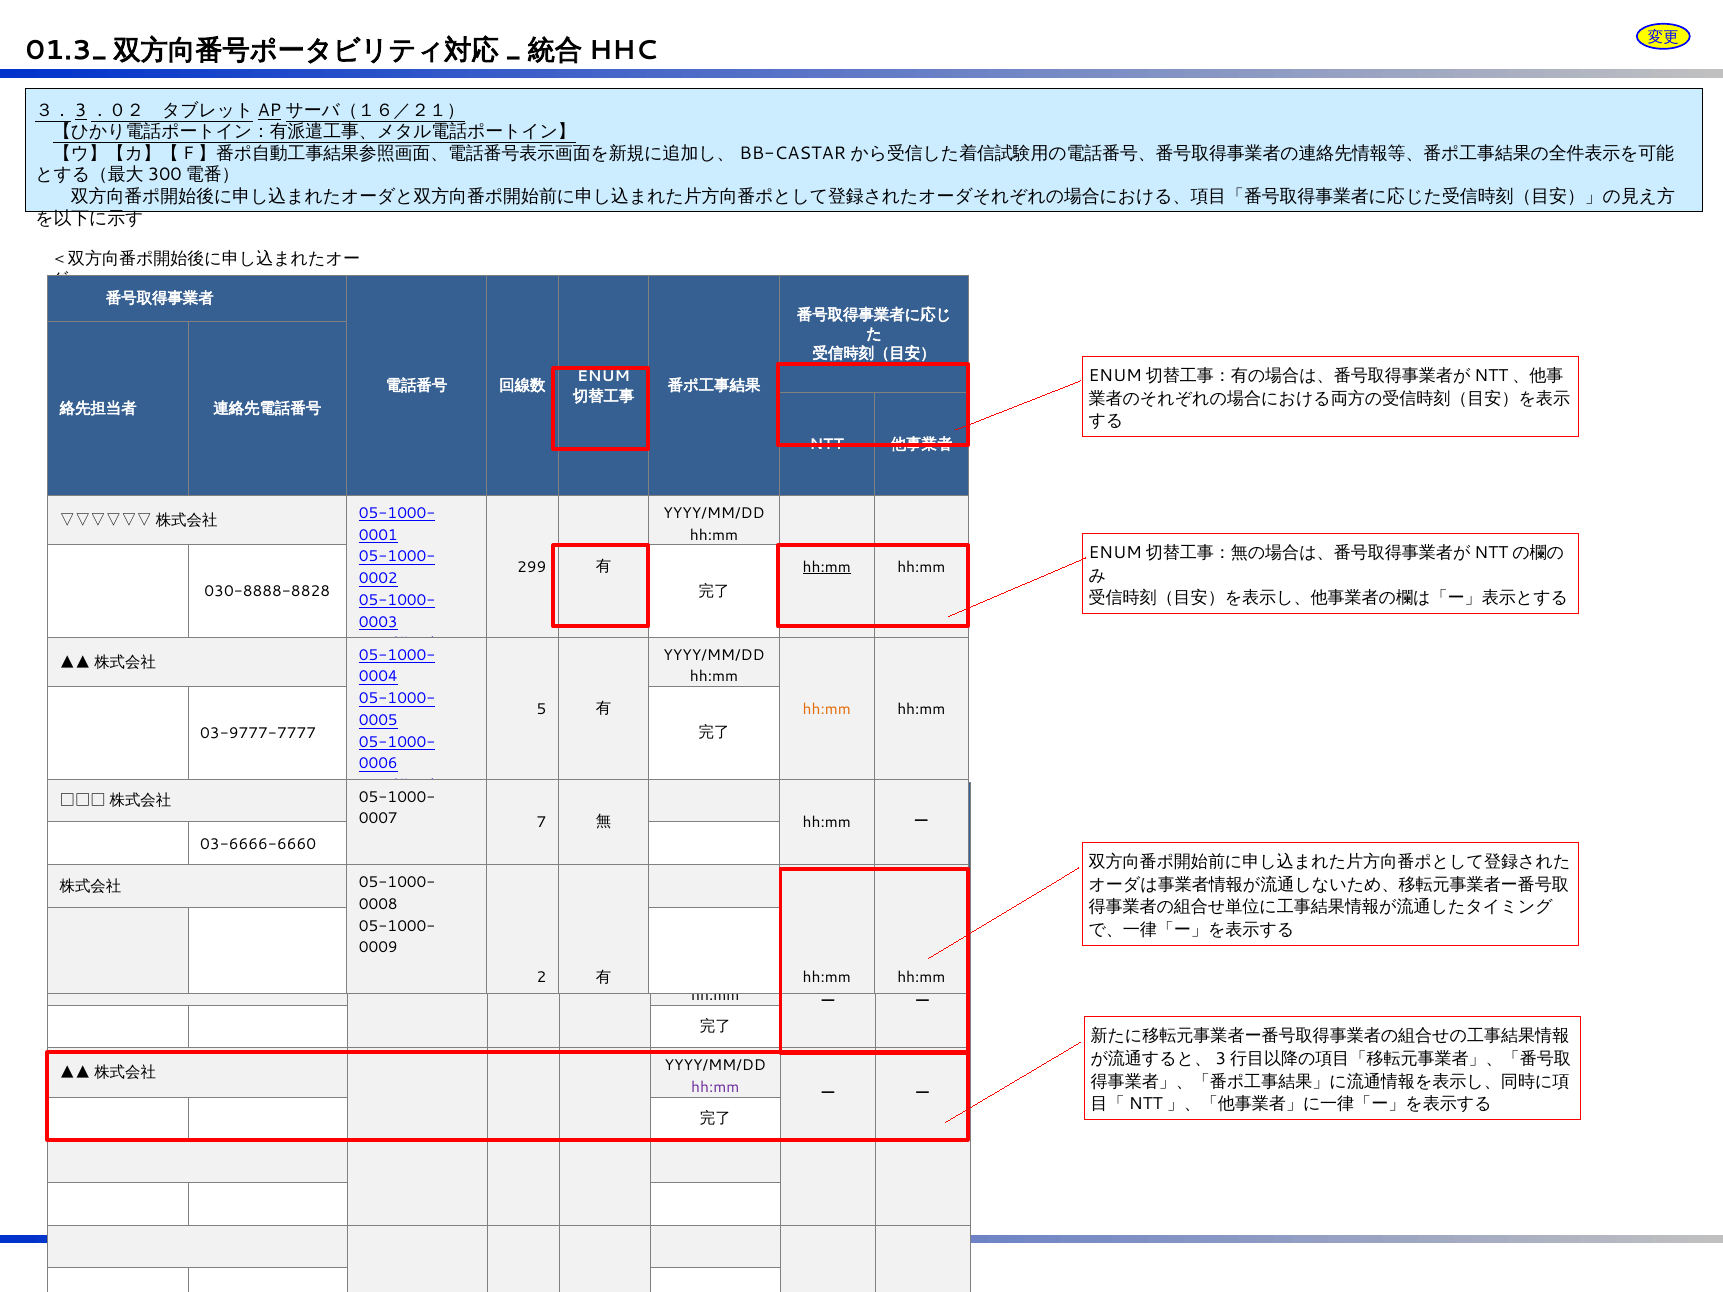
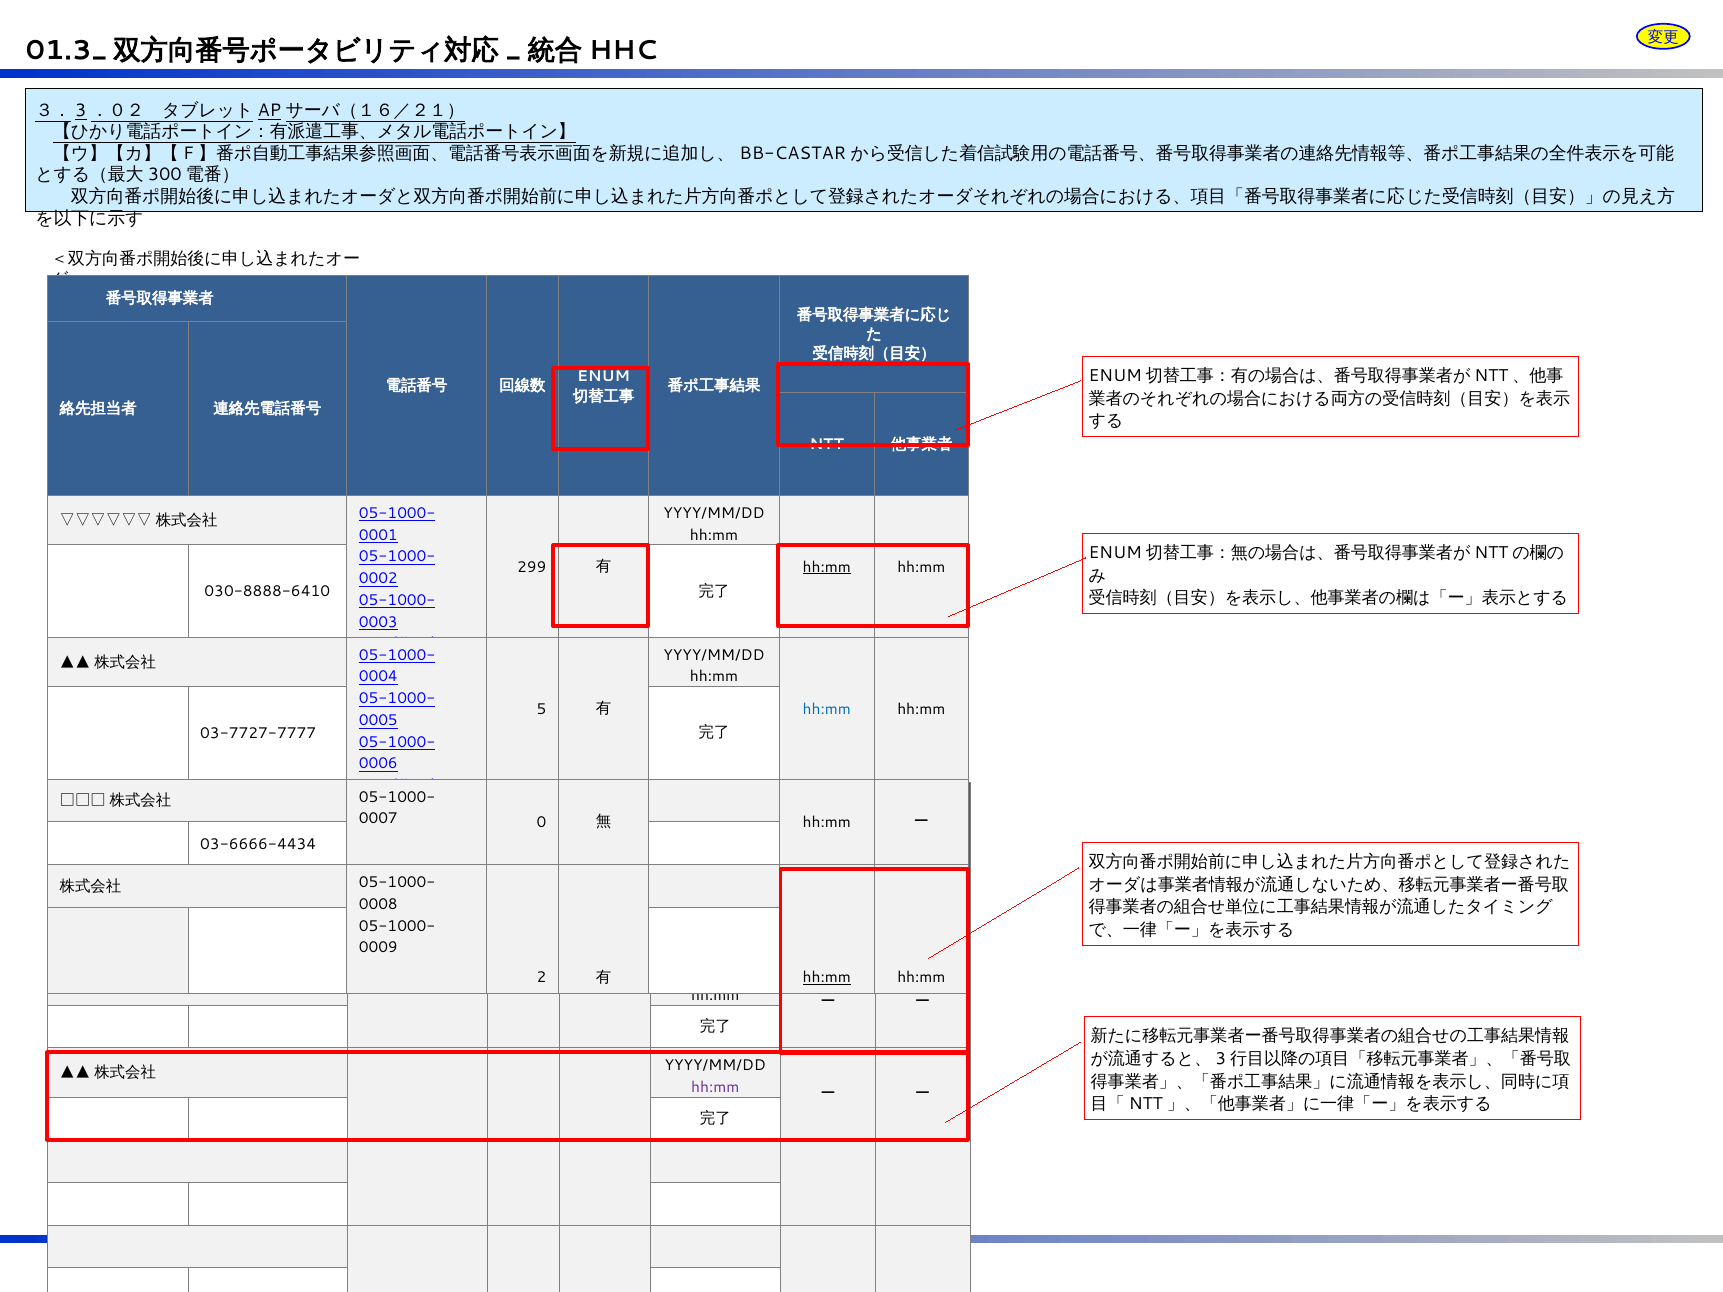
030-8888-8828: 030-8888-8828 -> 030-8888-6410 (267, 592)
hh:mm colour: orange -> blue (827, 709)
03-9777-7777: 03-9777-7777 -> 03-7727-7777 (258, 734)
7: 7 -> 0 (541, 823)
03-6666-6660: 03-6666-6660 -> 03-6666-4434 (258, 844)
hh:mm underline: none -> present (827, 978)
